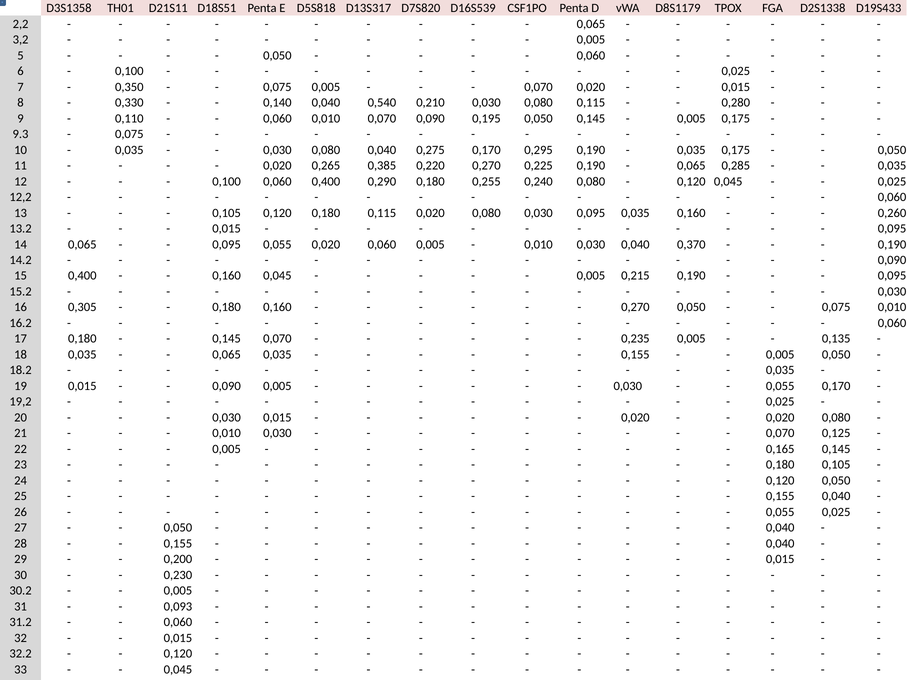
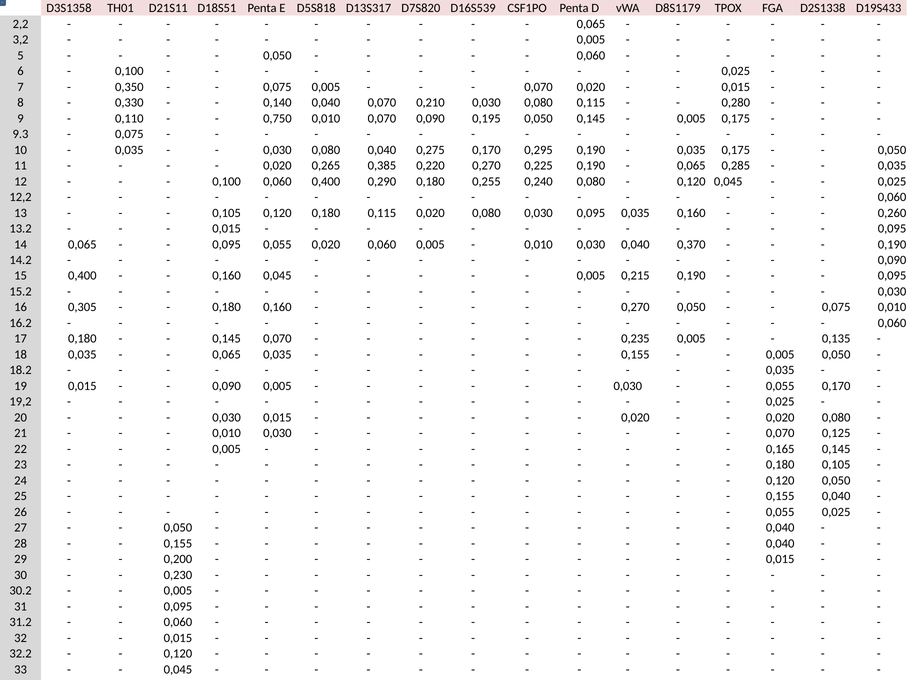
0,040 0,540: 0,540 -> 0,070 (382, 103)
0,060: 0,060 -> 0,750 (277, 118)
0,093: 0,093 -> 0,095 (178, 607)
